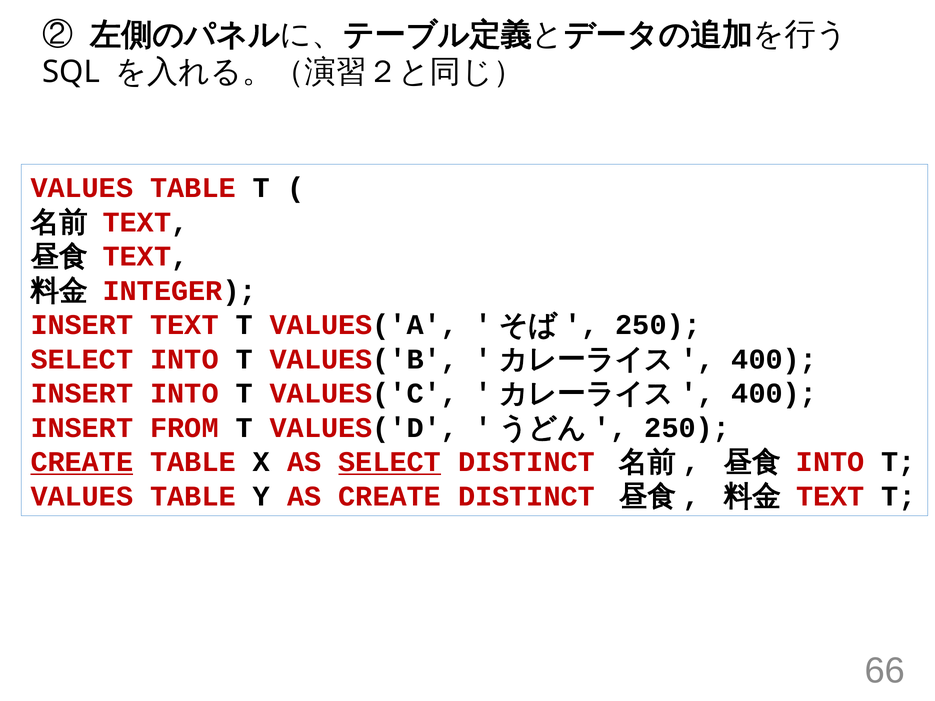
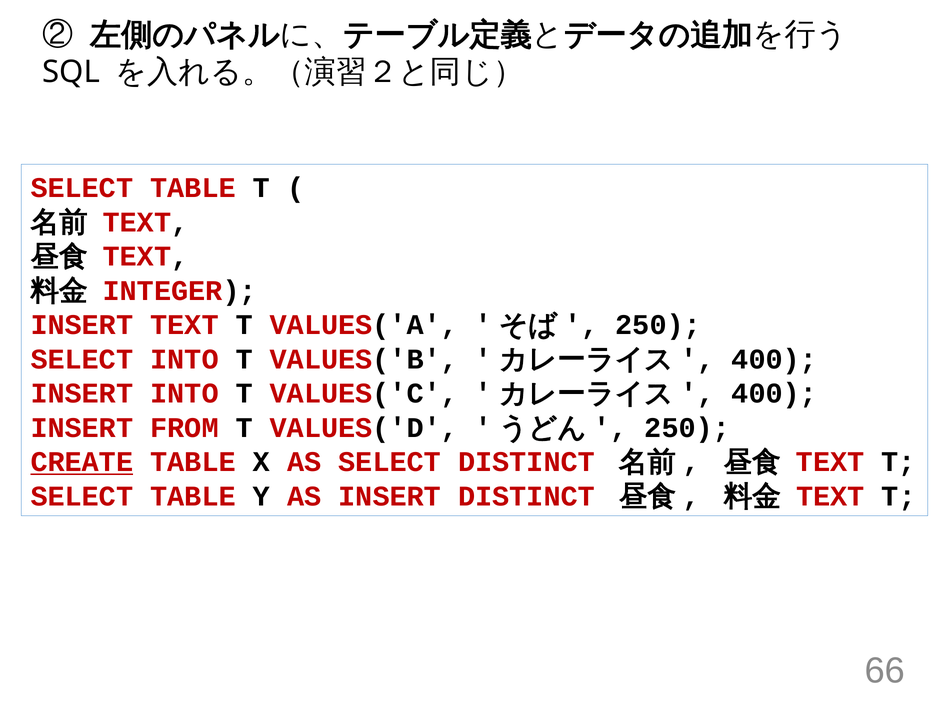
VALUES: VALUES -> SELECT (82, 188)
SELECT underline: present -> none (390, 462)
INTO: INTO -> TEXT (830, 462)
VALUES: VALUES -> SELECT (82, 496)
AS CREATE: CREATE -> INSERT (390, 496)
